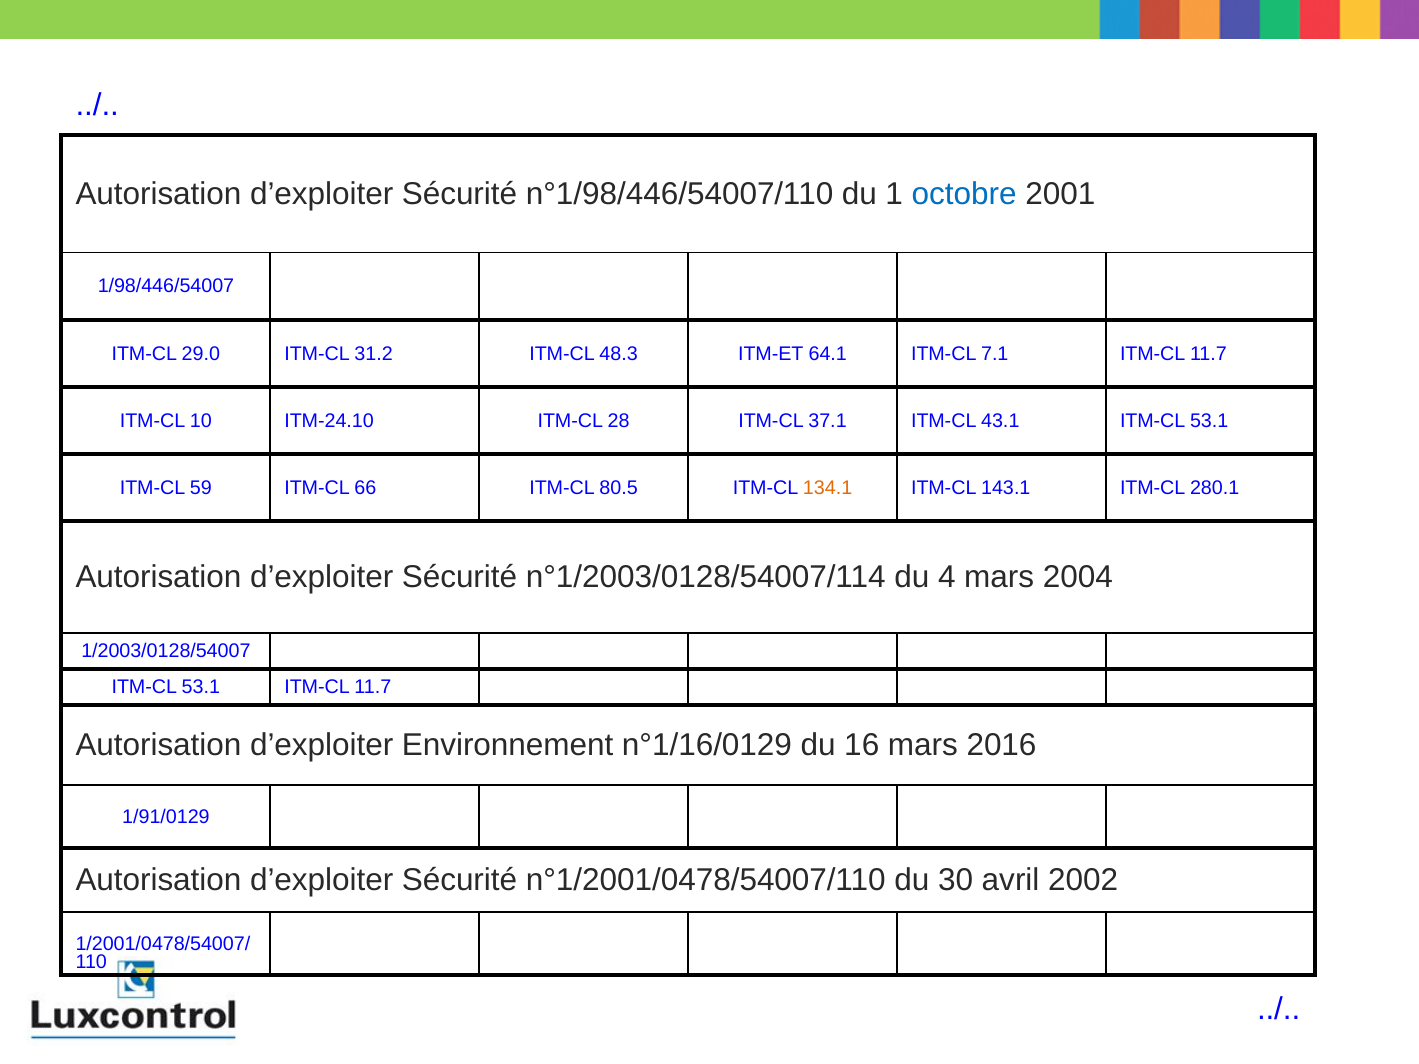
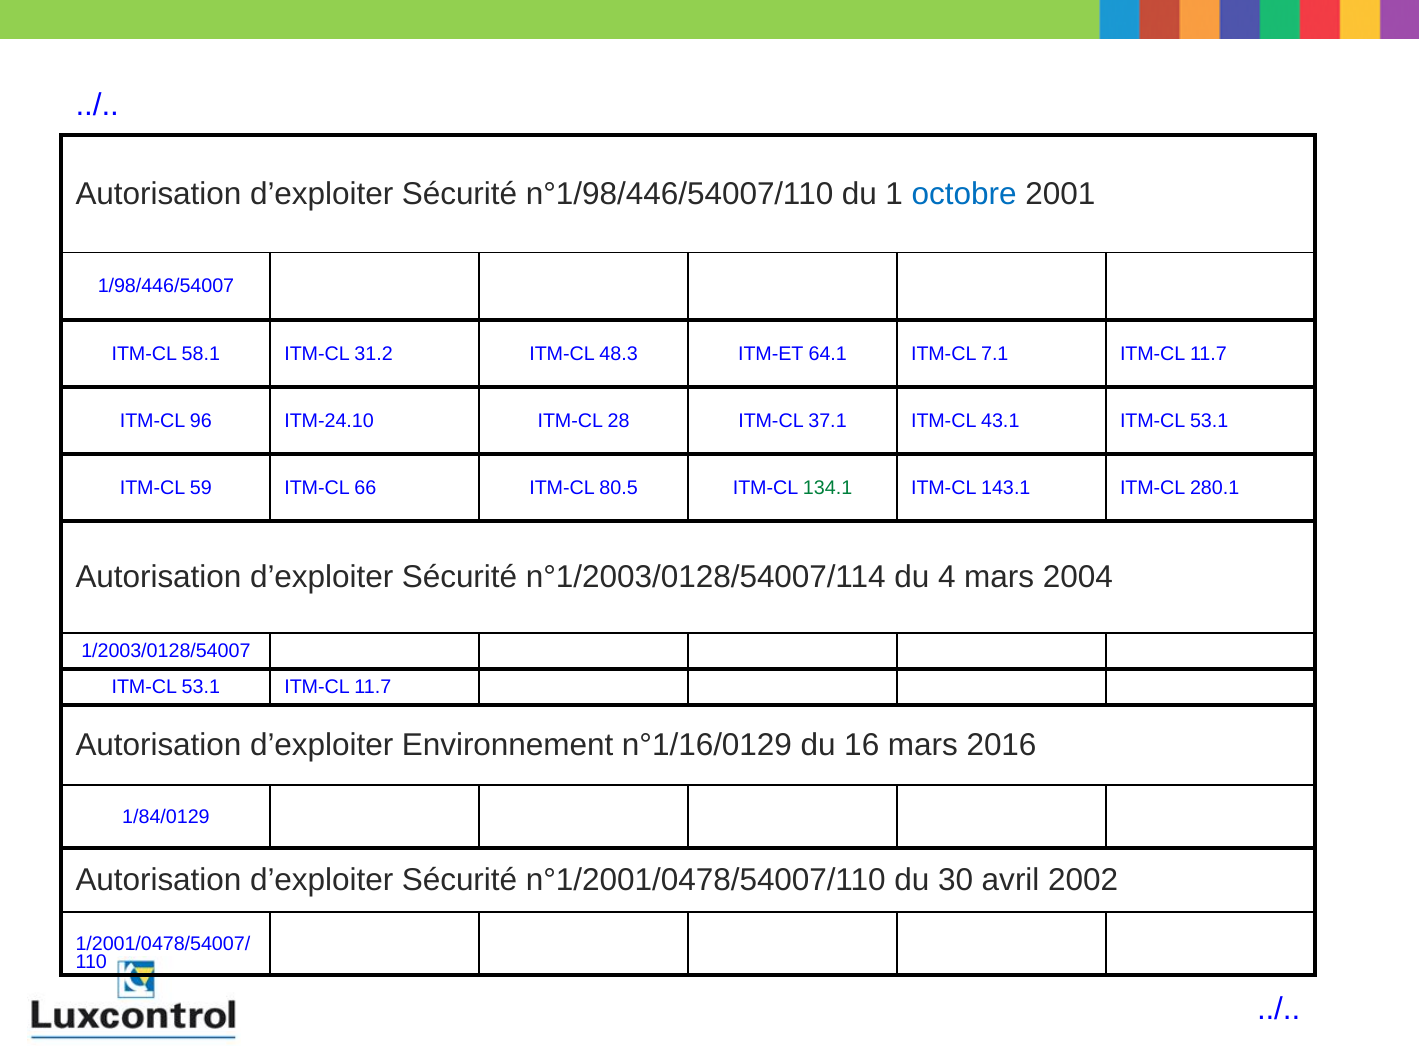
29.0: 29.0 -> 58.1 (201, 354)
10: 10 -> 96 (201, 421)
134.1 colour: orange -> green (828, 488)
1/91/0129: 1/91/0129 -> 1/84/0129 (166, 817)
